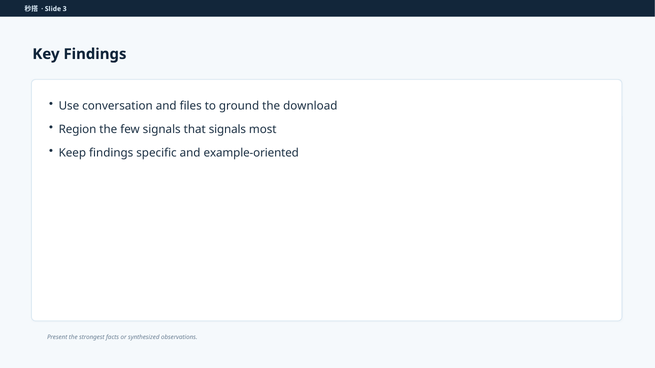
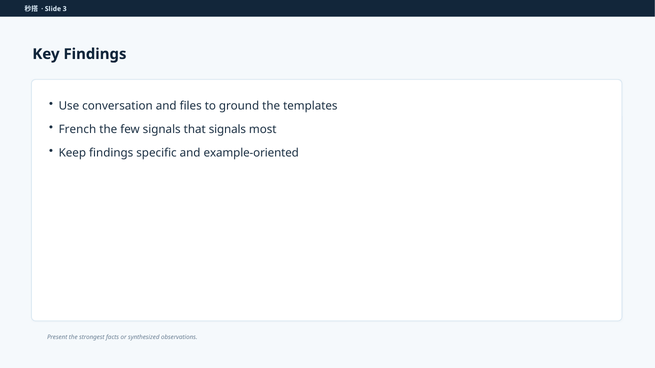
download: download -> templates (310, 106)
Region: Region -> French (77, 129)
